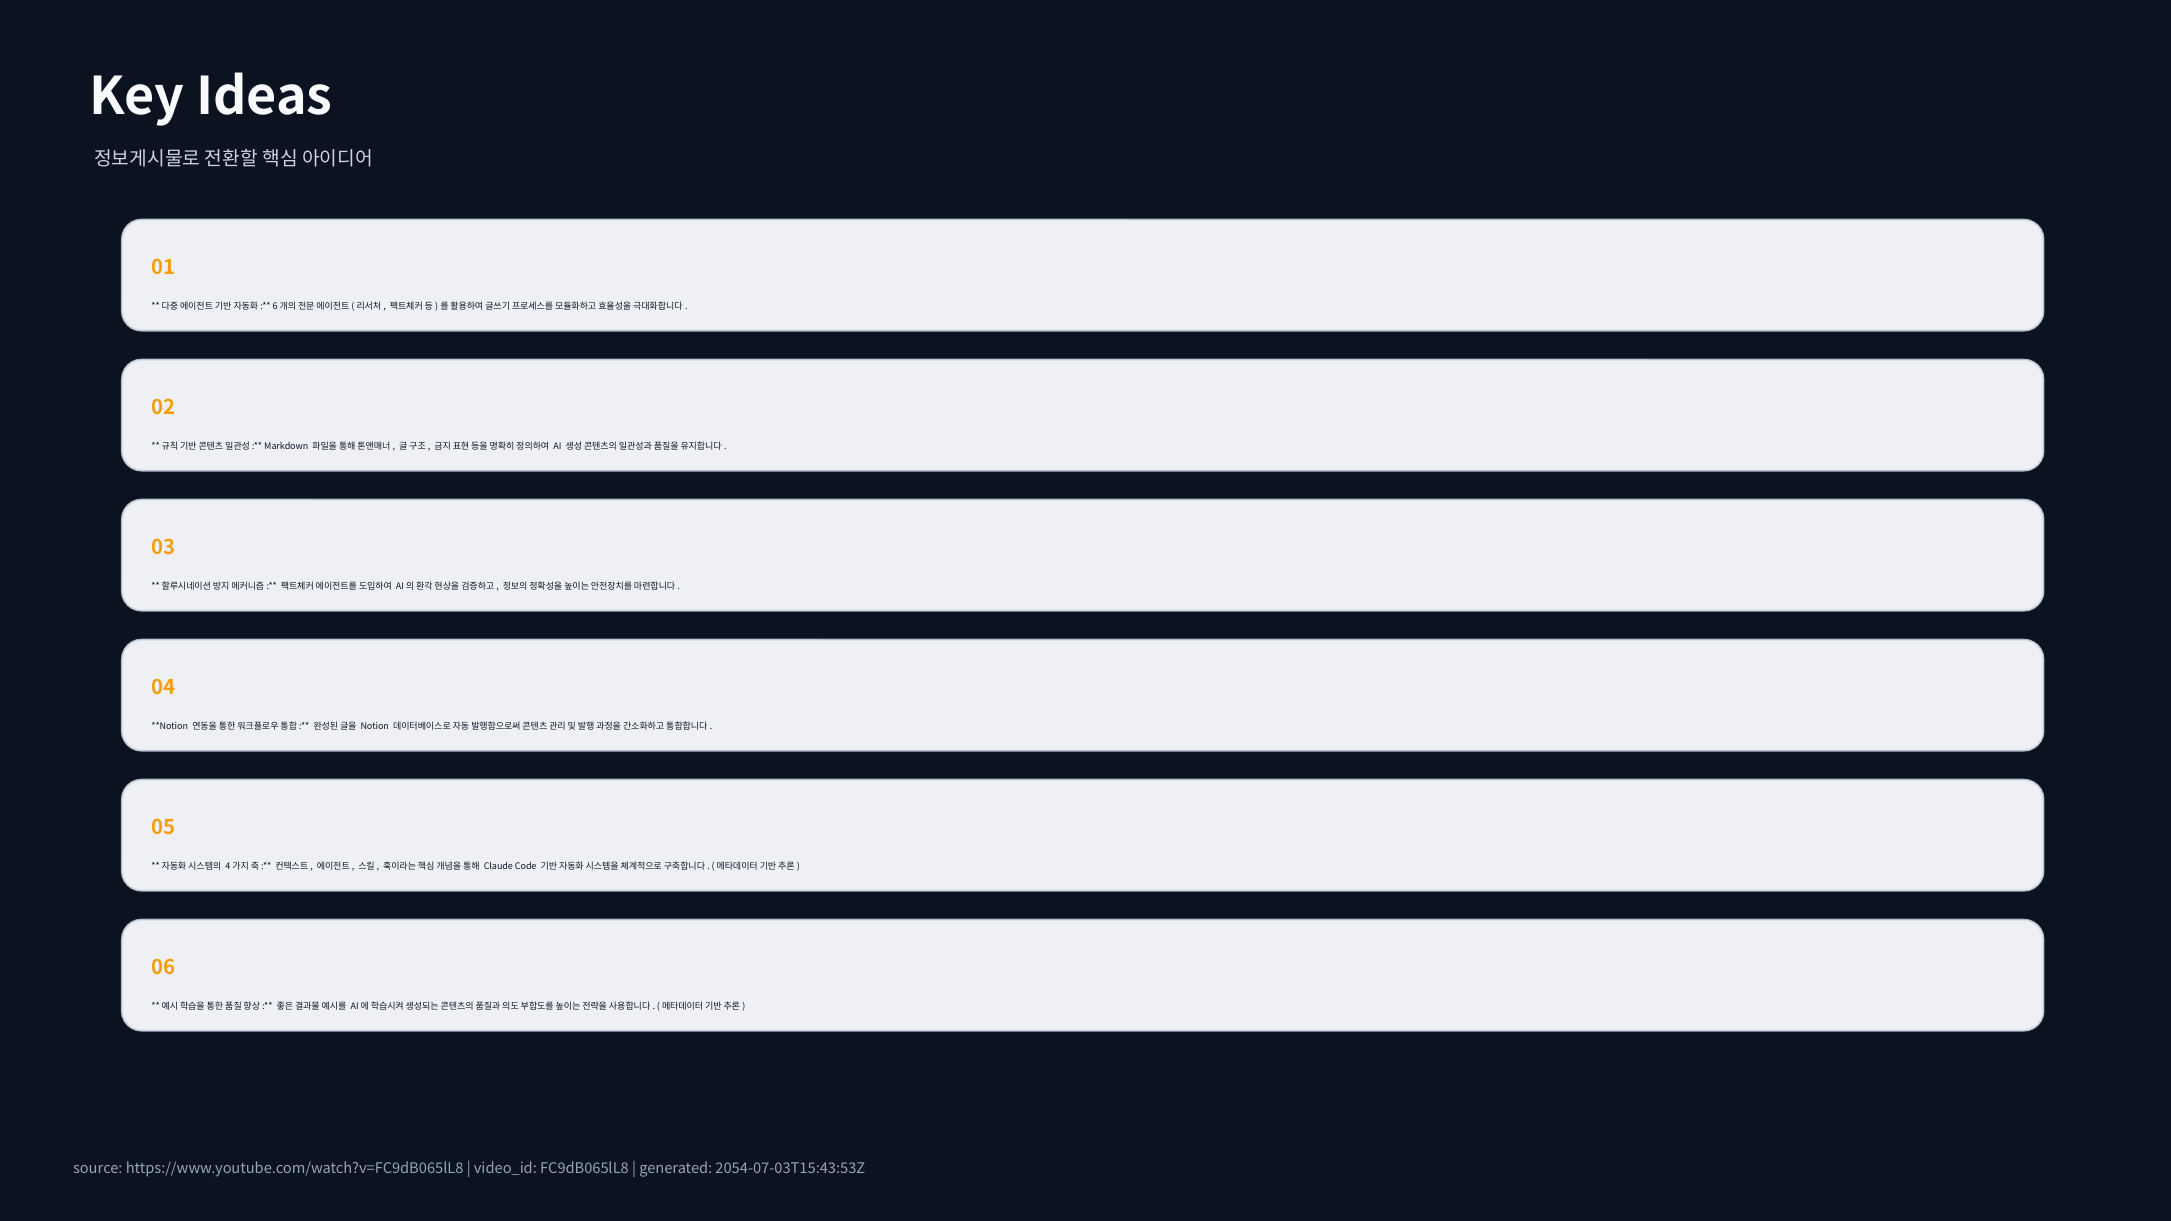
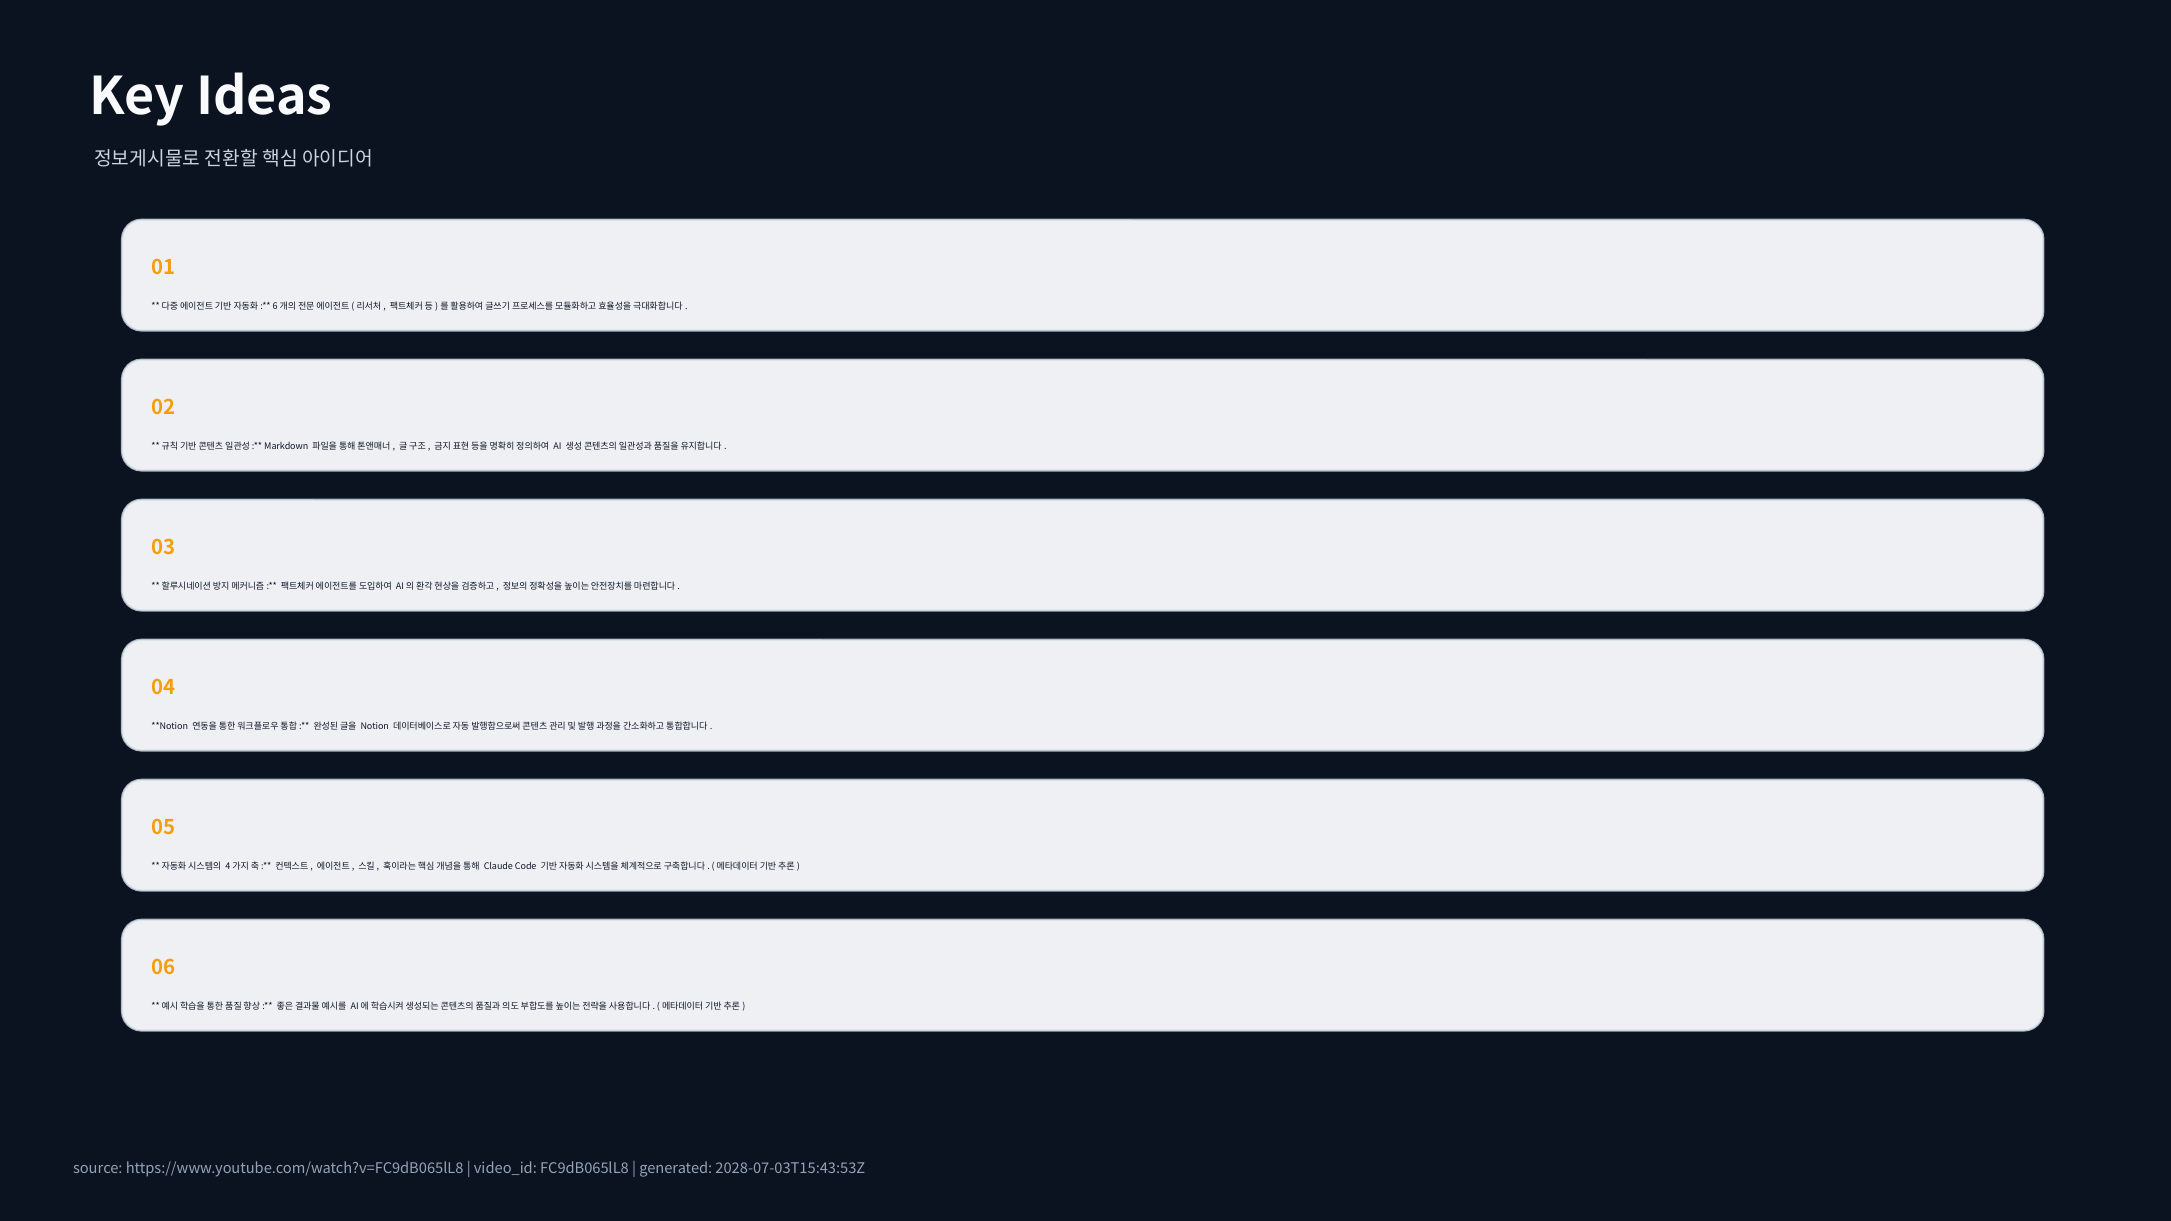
2054-07-03T15:43:53Z: 2054-07-03T15:43:53Z -> 2028-07-03T15:43:53Z (790, 1169)
